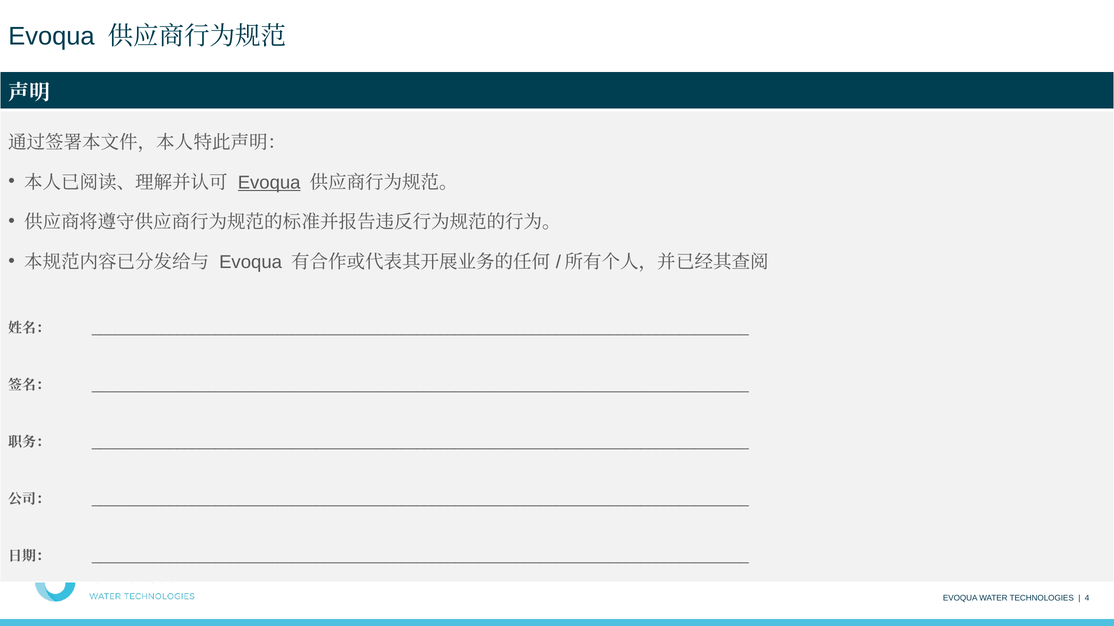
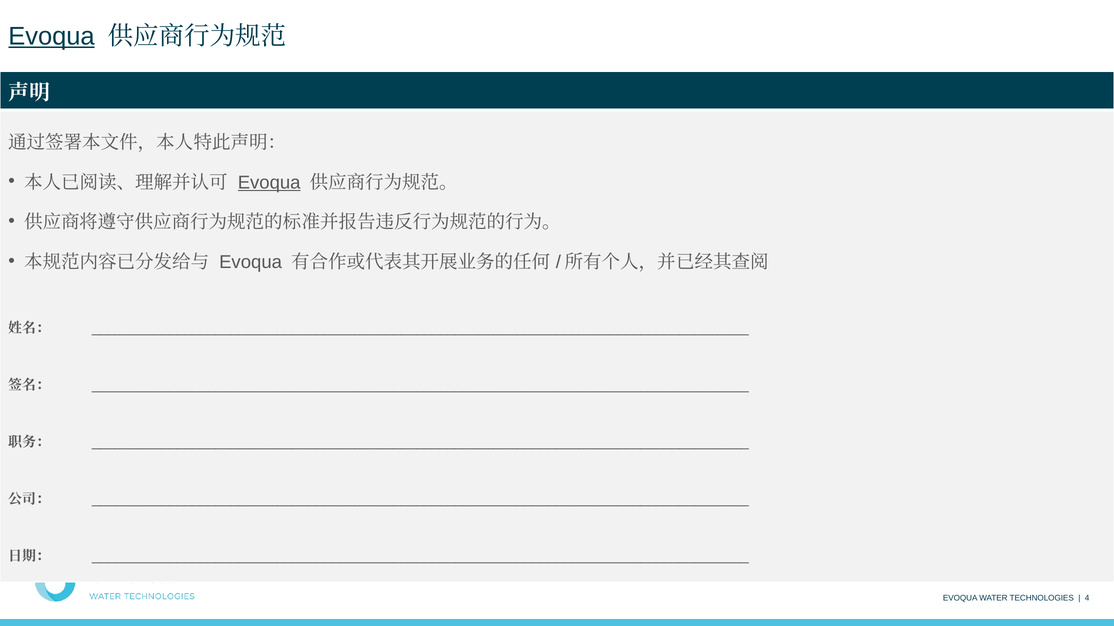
Evoqua underline: none -> present (52, 36)
